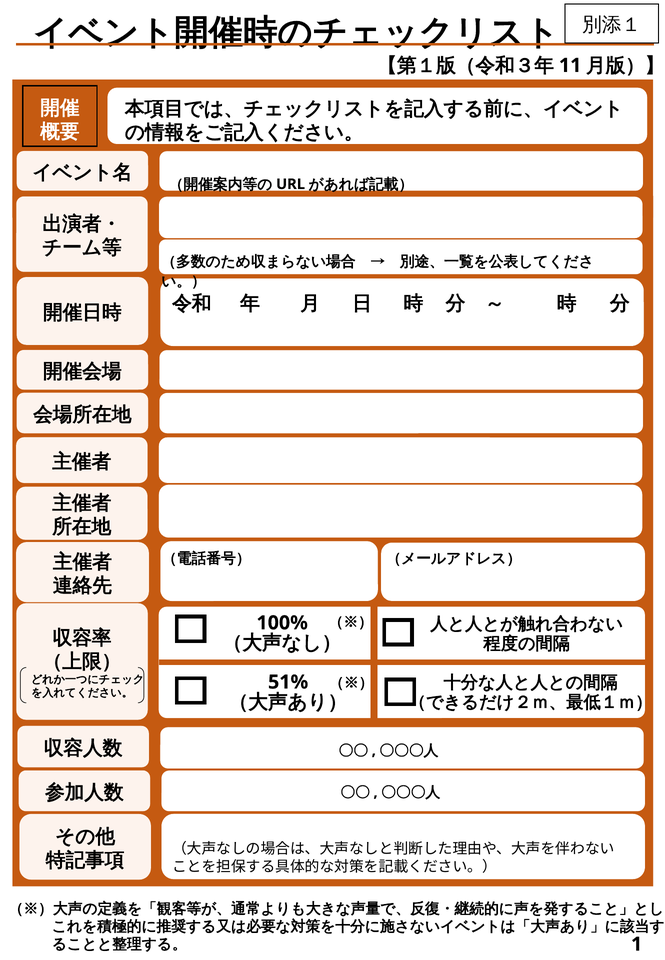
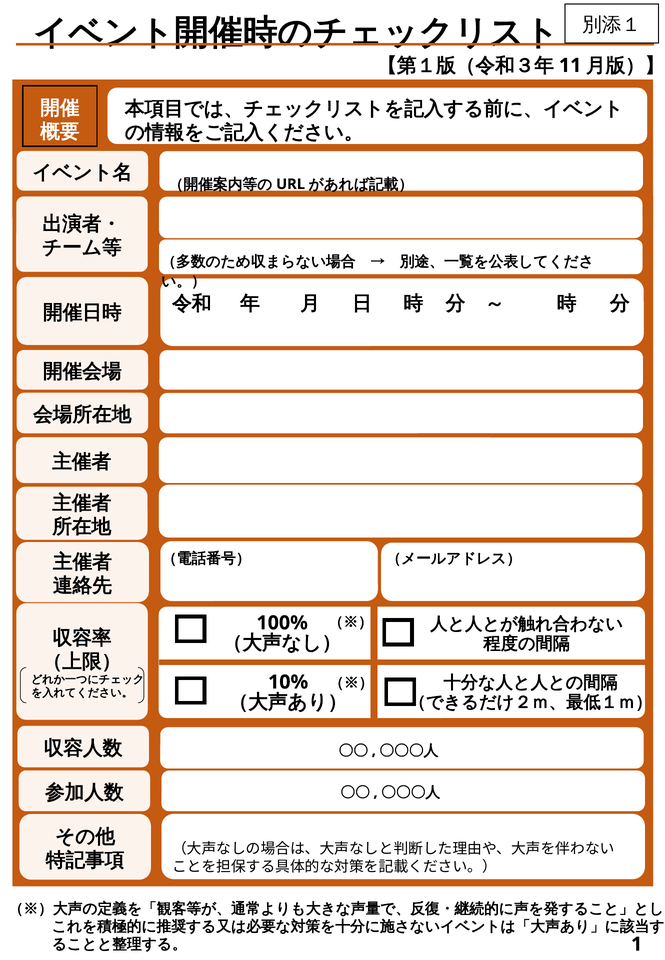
51%: 51% -> 10% (288, 683)
